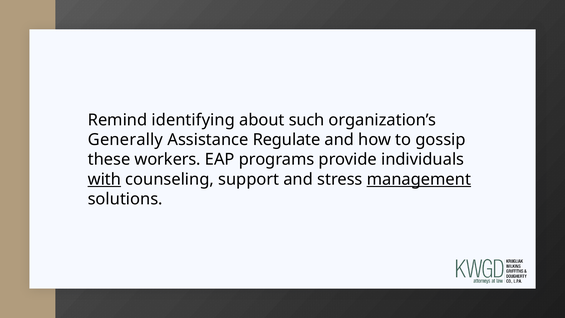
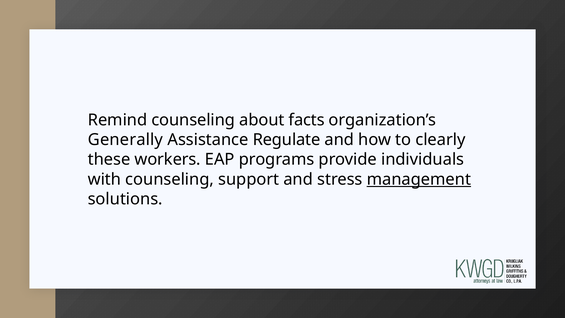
Remind identifying: identifying -> counseling (193, 120)
such: such -> facts (307, 120)
gossip: gossip -> clearly (441, 140)
with underline: present -> none (104, 179)
